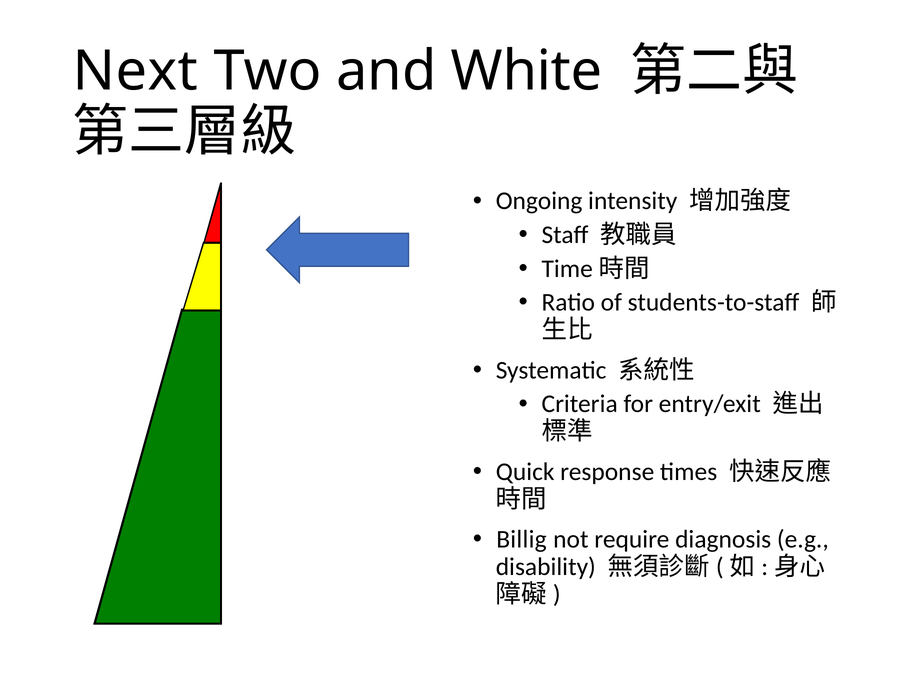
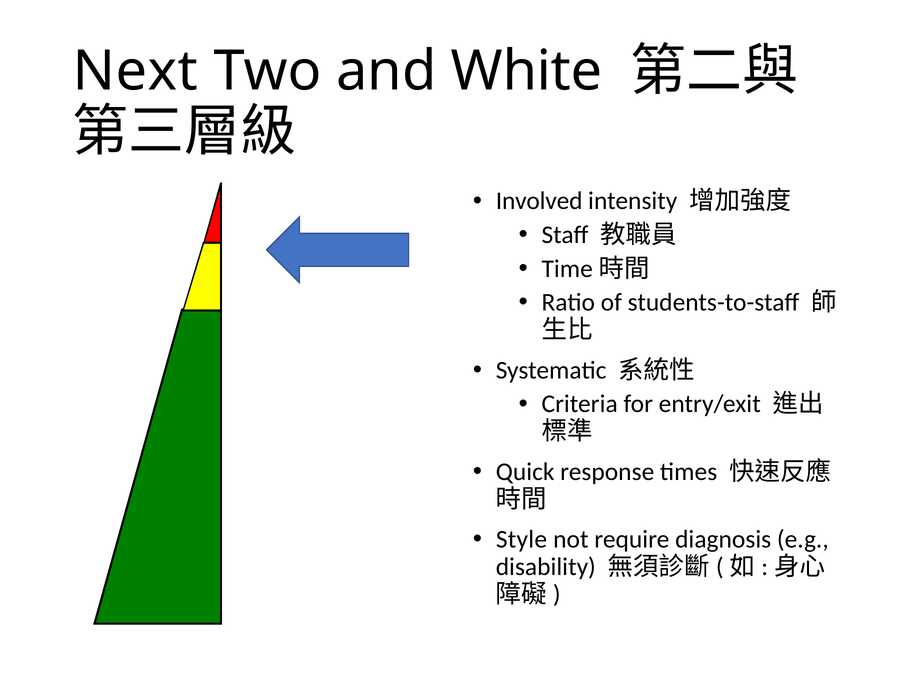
Ongoing: Ongoing -> Involved (539, 201)
Billig: Billig -> Style (521, 539)
